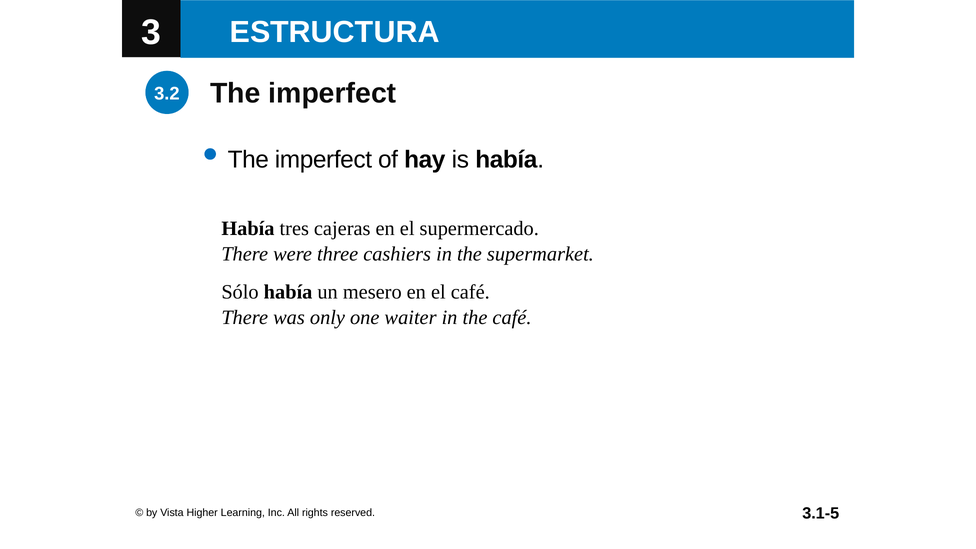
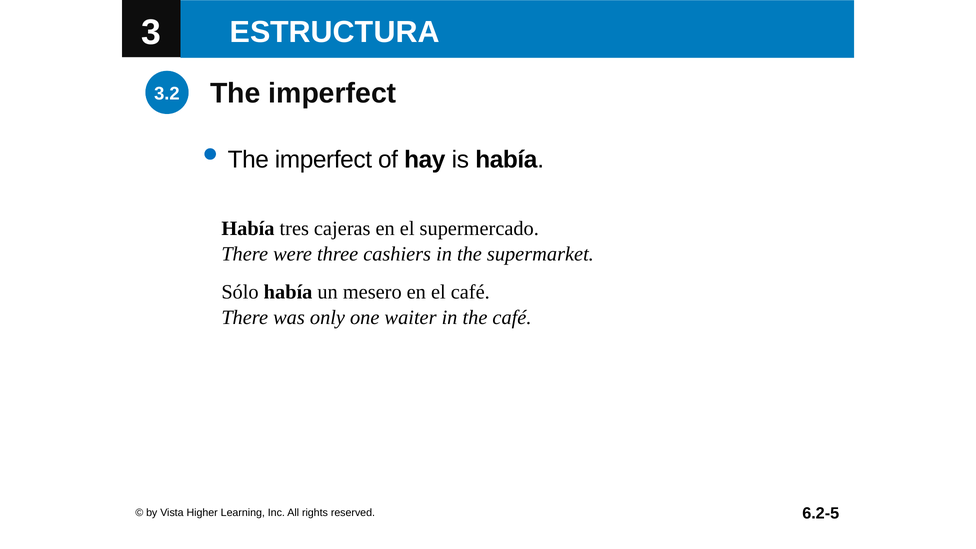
3.1-5: 3.1-5 -> 6.2-5 (821, 514)
